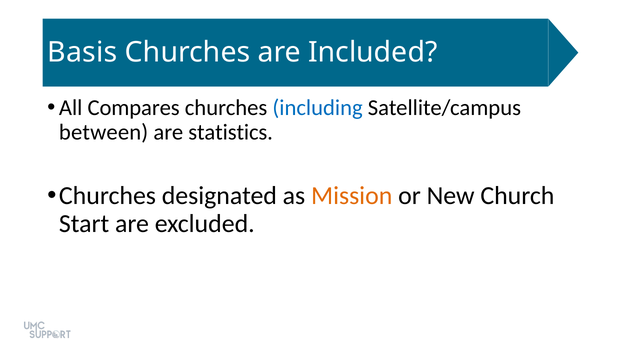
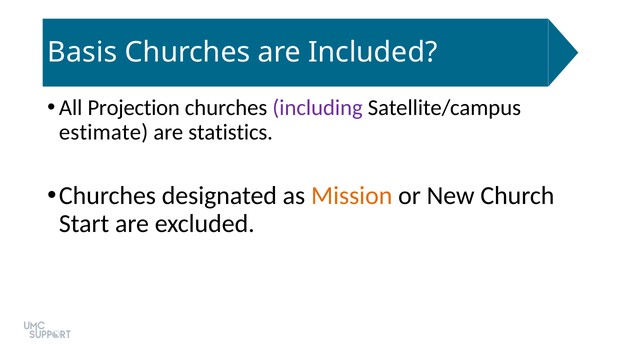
Compares: Compares -> Projection (134, 107)
including colour: blue -> purple (318, 107)
between: between -> estimate (104, 132)
